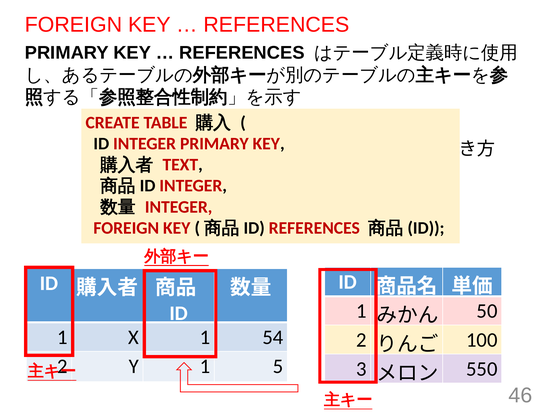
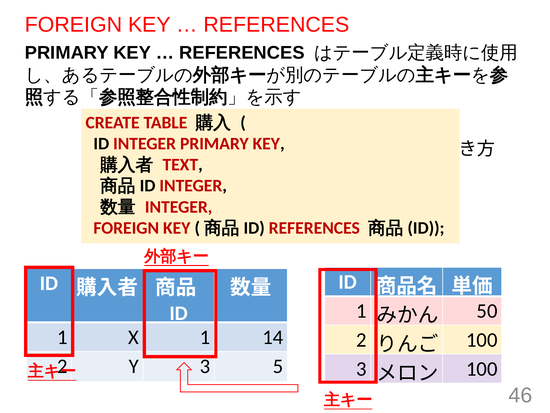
54: 54 -> 14 (273, 337)
Y 1: 1 -> 3 (205, 366)
550: 550 -> 100 (482, 369)
